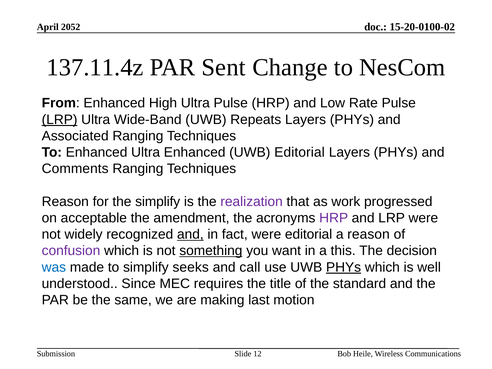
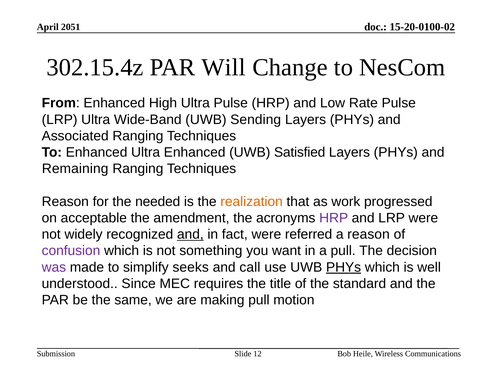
2052: 2052 -> 2051 (71, 27)
137.11.4z: 137.11.4z -> 302.15.4z (95, 67)
Sent: Sent -> Will (224, 67)
LRP underline: present -> none (60, 120)
Repeats: Repeats -> Sending (256, 120)
UWB Editorial: Editorial -> Satisfied (300, 152)
Comments: Comments -> Remaining (75, 169)
the simplify: simplify -> needed (158, 202)
realization colour: purple -> orange (252, 202)
were editorial: editorial -> referred (309, 234)
something underline: present -> none (211, 251)
a this: this -> pull (343, 251)
was colour: blue -> purple (54, 267)
making last: last -> pull (259, 300)
